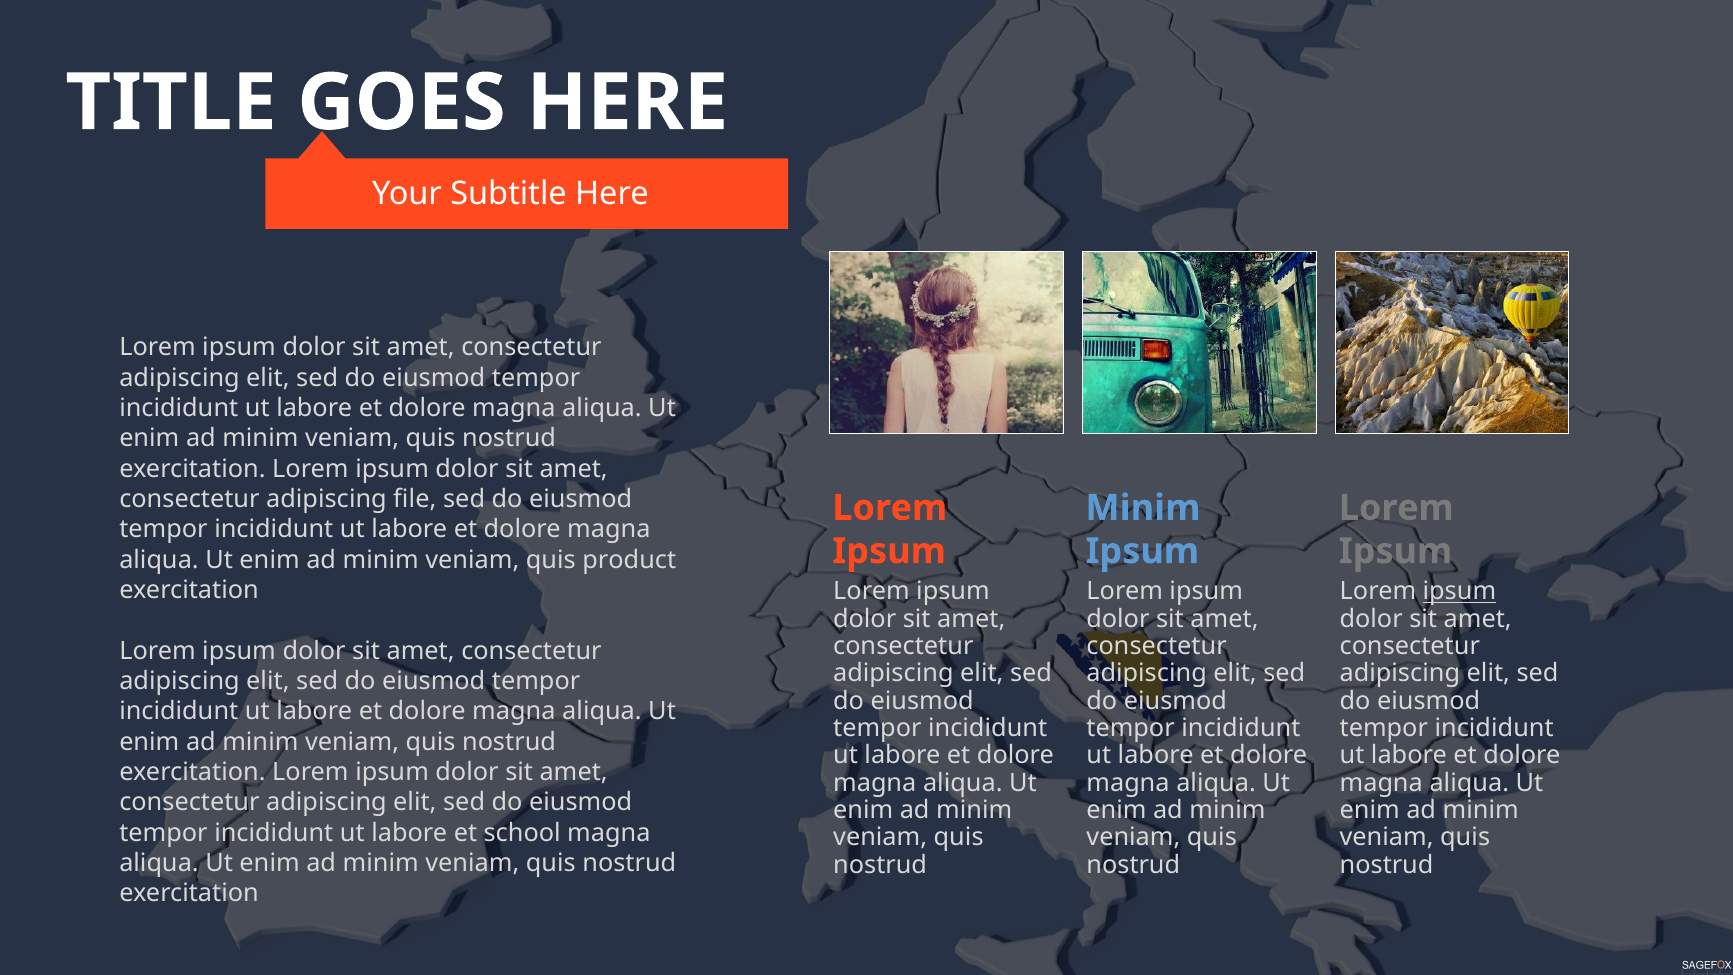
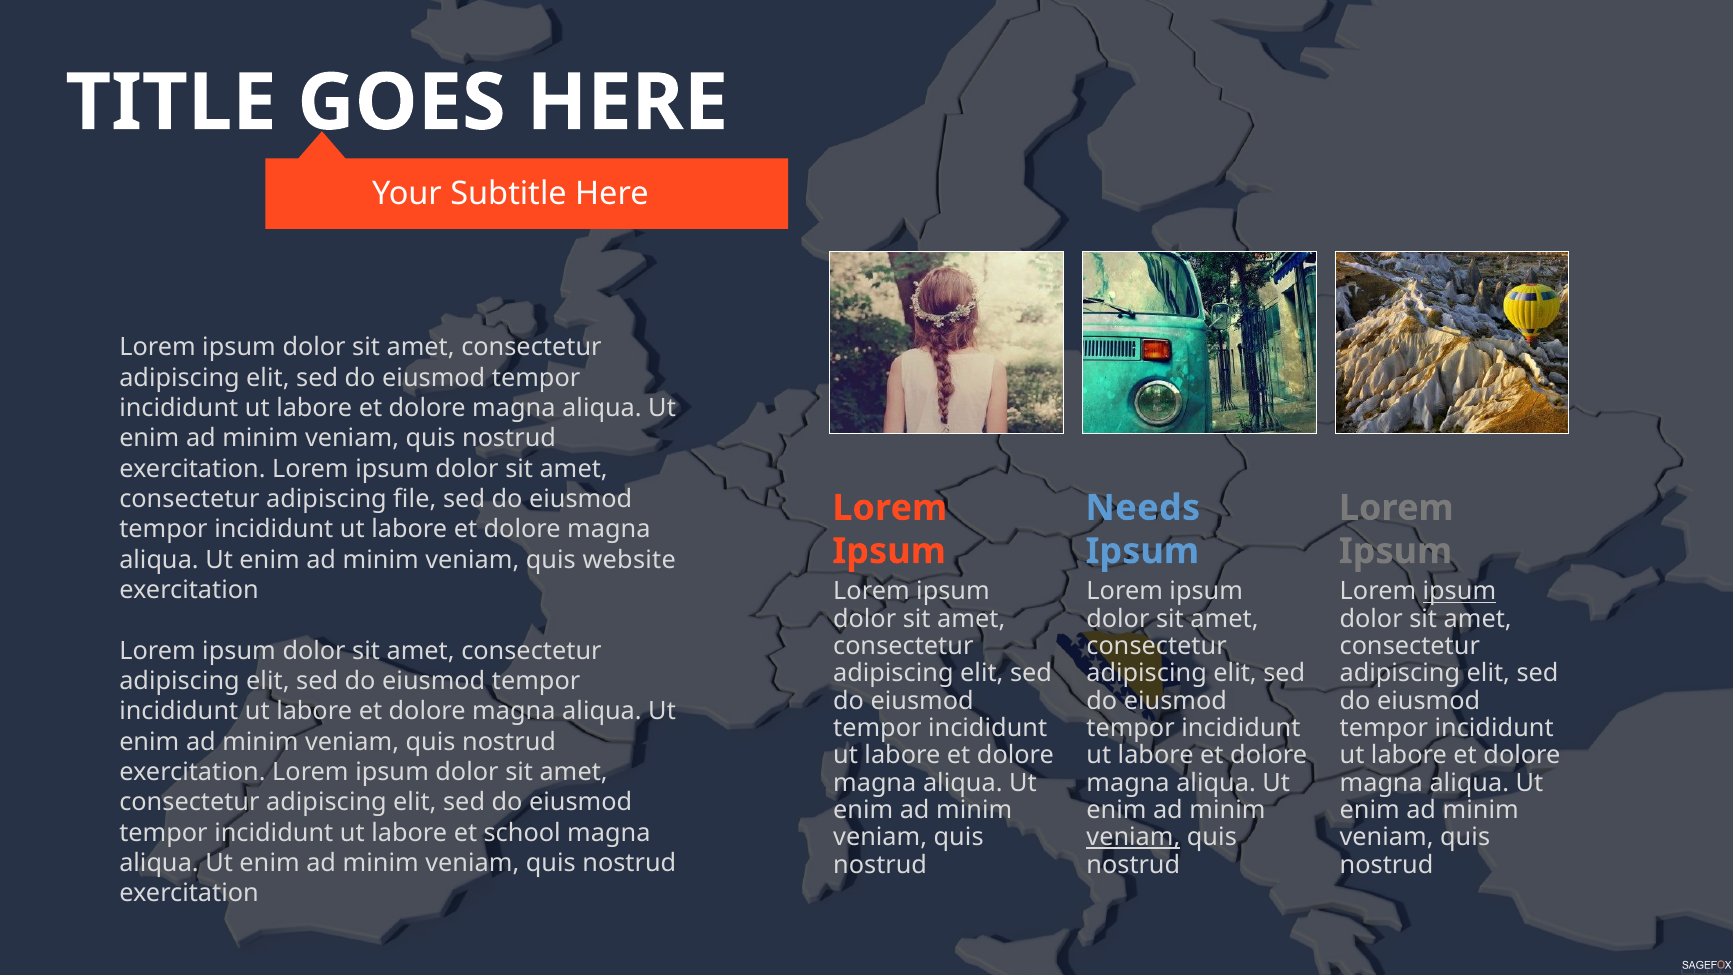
Minim: Minim -> Needs (1143, 508)
product: product -> website (629, 560)
veniam underline: none -> present (1133, 837)
